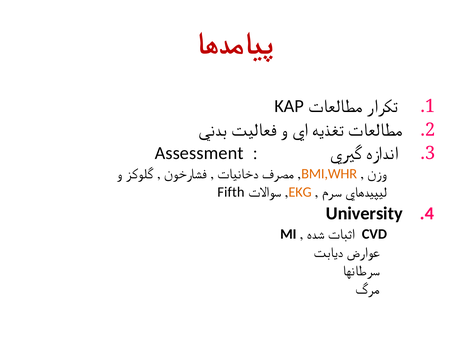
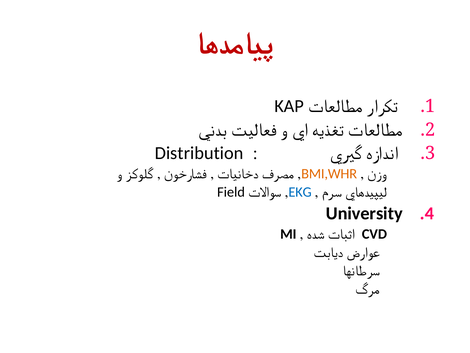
Assessment: Assessment -> Distribution (199, 153)
Fifth: Fifth -> Field (231, 192)
EKG colour: orange -> blue (300, 192)
